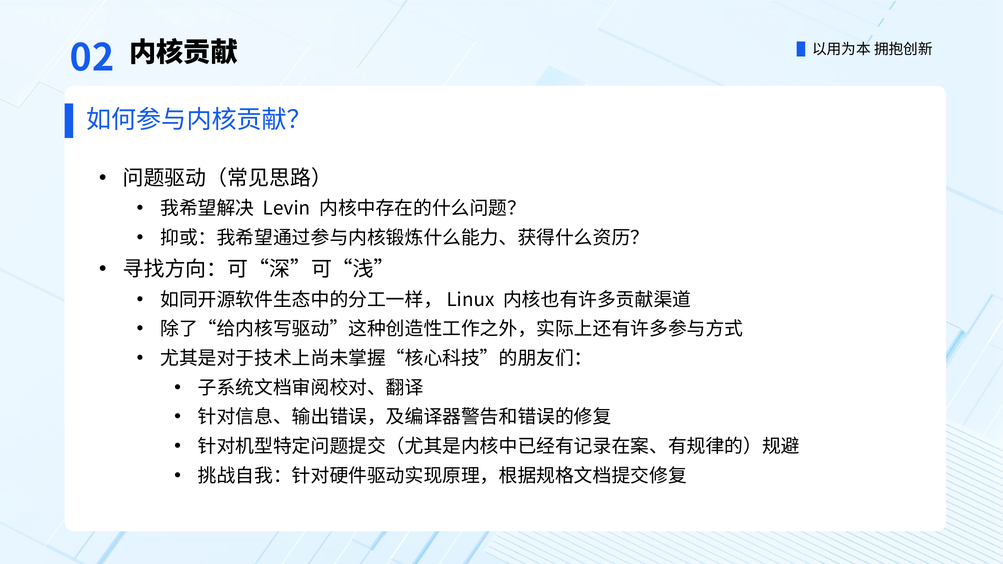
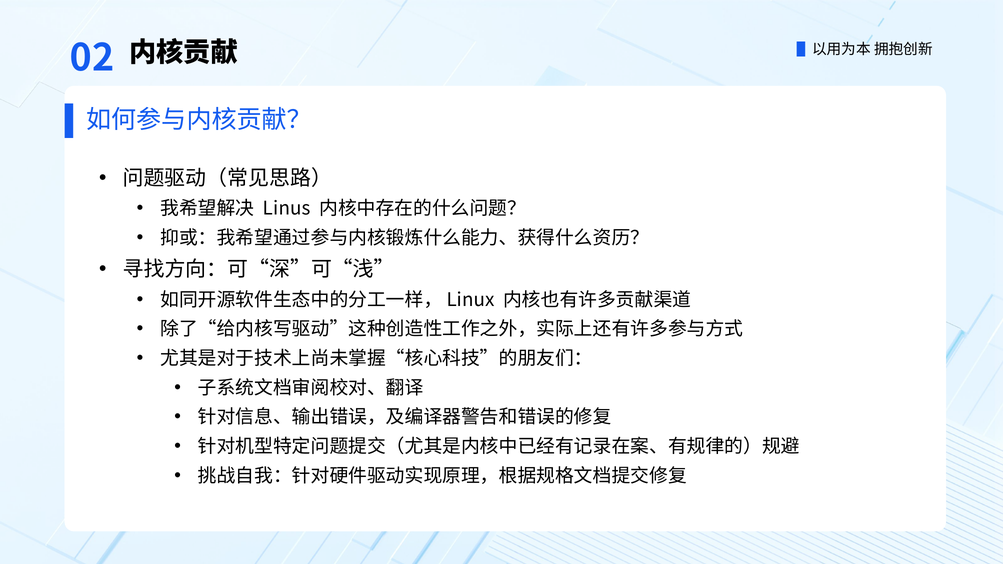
Levin: Levin -> Linus (287, 209)
